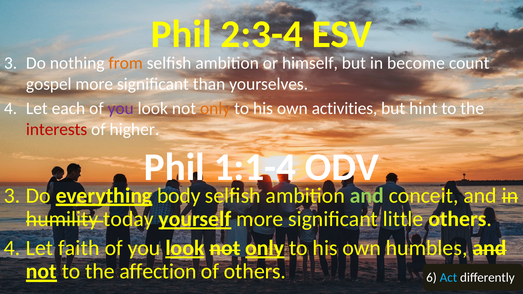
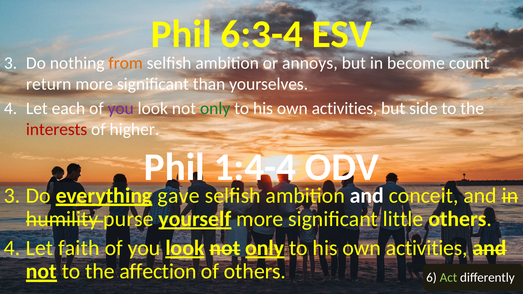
2:3-4: 2:3-4 -> 6:3-4 (262, 34)
himself: himself -> annoys (310, 63)
gospel: gospel -> return (49, 84)
only colour: orange -> green (215, 108)
hint: hint -> side (423, 108)
1:1-4: 1:1-4 -> 1:4-4 (255, 167)
body: body -> gave (179, 196)
and colour: light green -> white (367, 196)
today: today -> purse (128, 219)
humbles: humbles -> activities (427, 248)
Act colour: light blue -> light green (448, 278)
